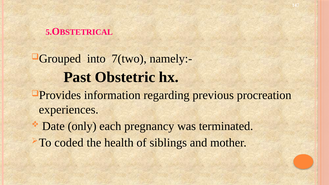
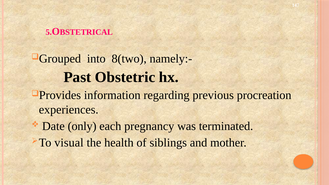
7(two: 7(two -> 8(two (129, 59)
coded: coded -> visual (69, 143)
